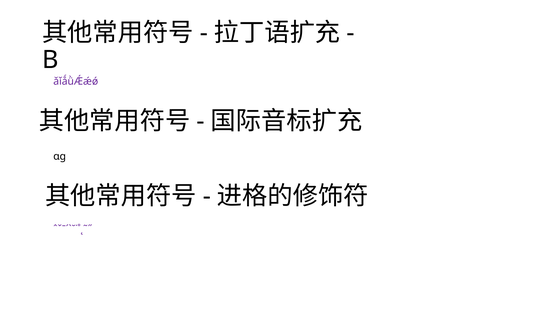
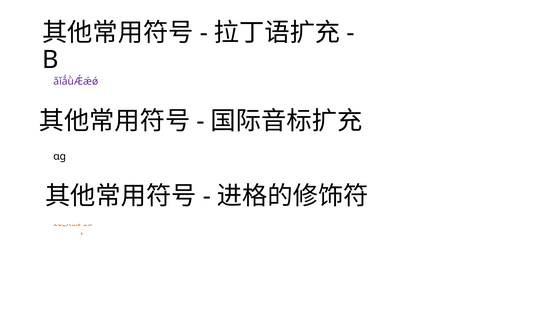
ˆˇˉˊˋ˘˙˚˛˜˝ colour: purple -> orange (73, 229)
